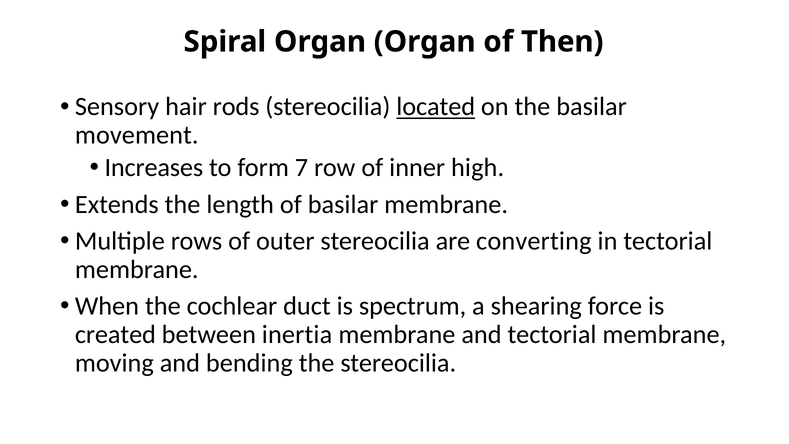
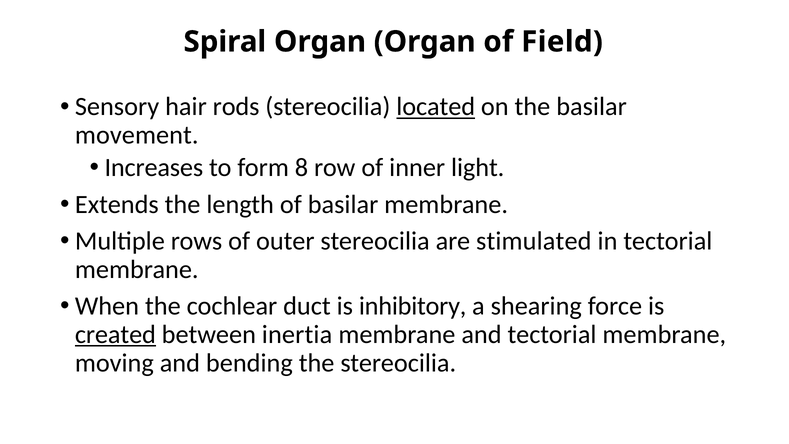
Then: Then -> Field (562, 42)
7: 7 -> 8 (301, 168)
high: high -> light (478, 168)
converting: converting -> stimulated (534, 241)
spectrum: spectrum -> inhibitory (413, 306)
created underline: none -> present (115, 334)
